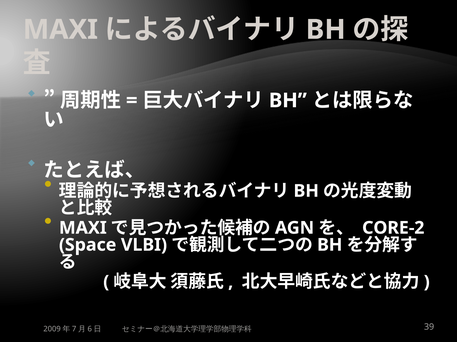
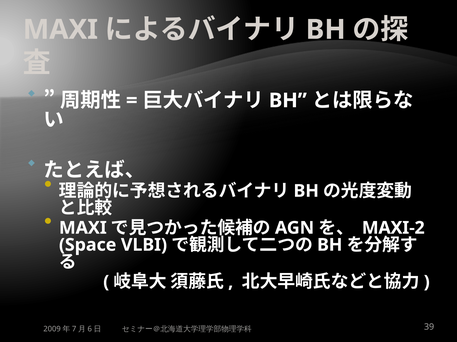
CORE-2: CORE-2 -> MAXI-2 (393, 228)
